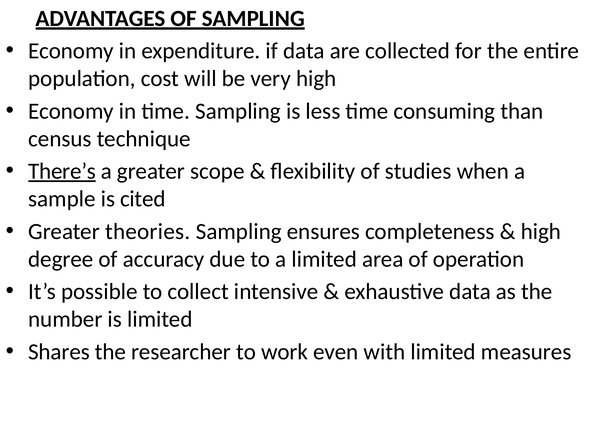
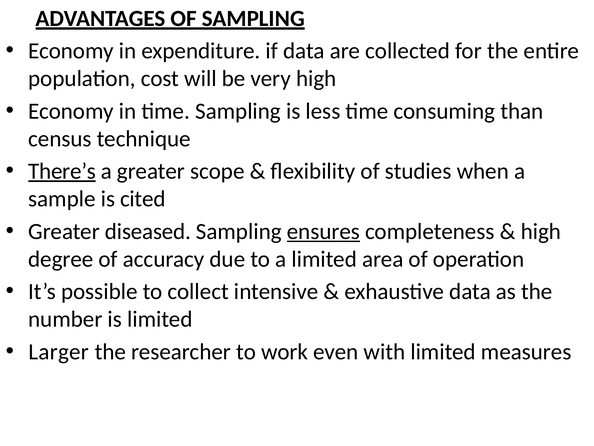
theories: theories -> diseased (148, 231)
ensures underline: none -> present (323, 231)
Shares: Shares -> Larger (59, 351)
